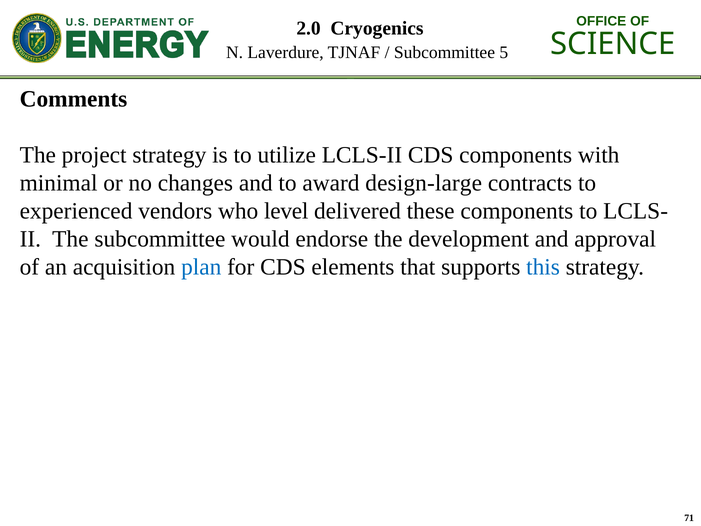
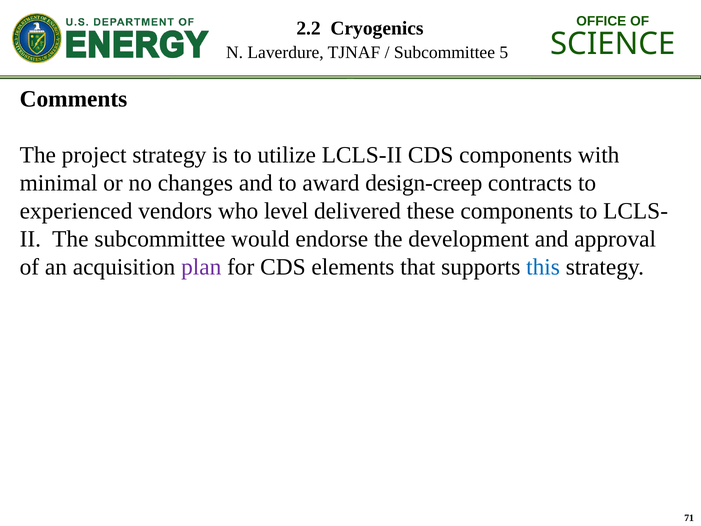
2.0: 2.0 -> 2.2 (309, 28)
design-large: design-large -> design-creep (424, 183)
plan colour: blue -> purple (201, 267)
